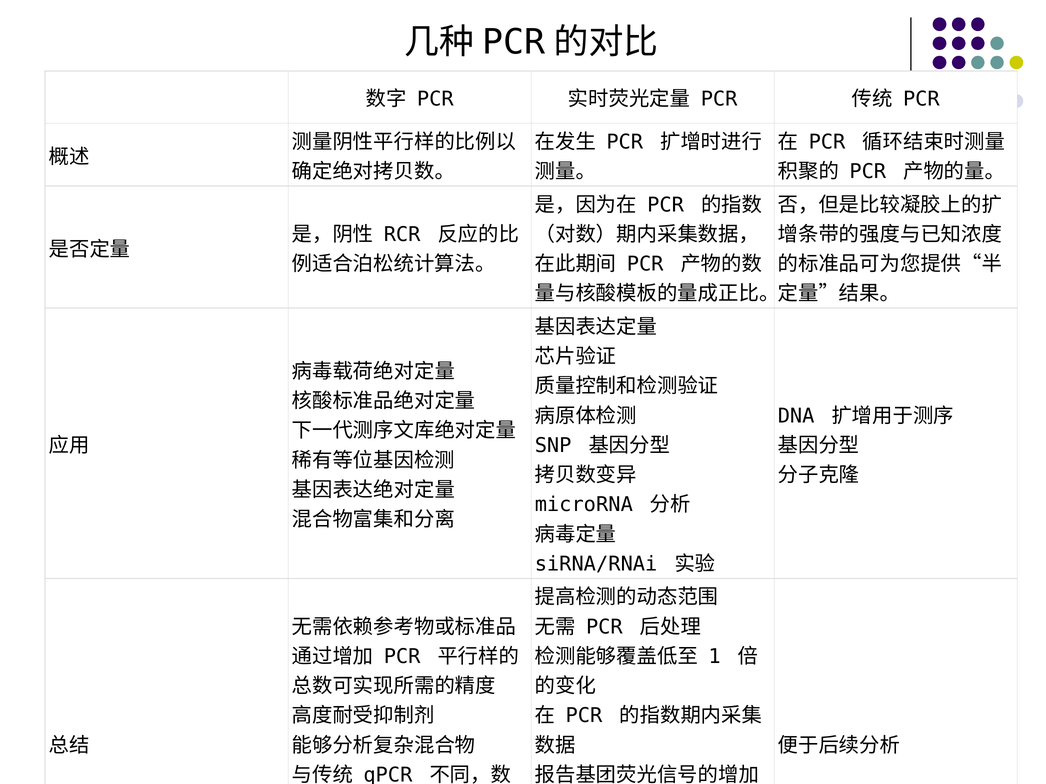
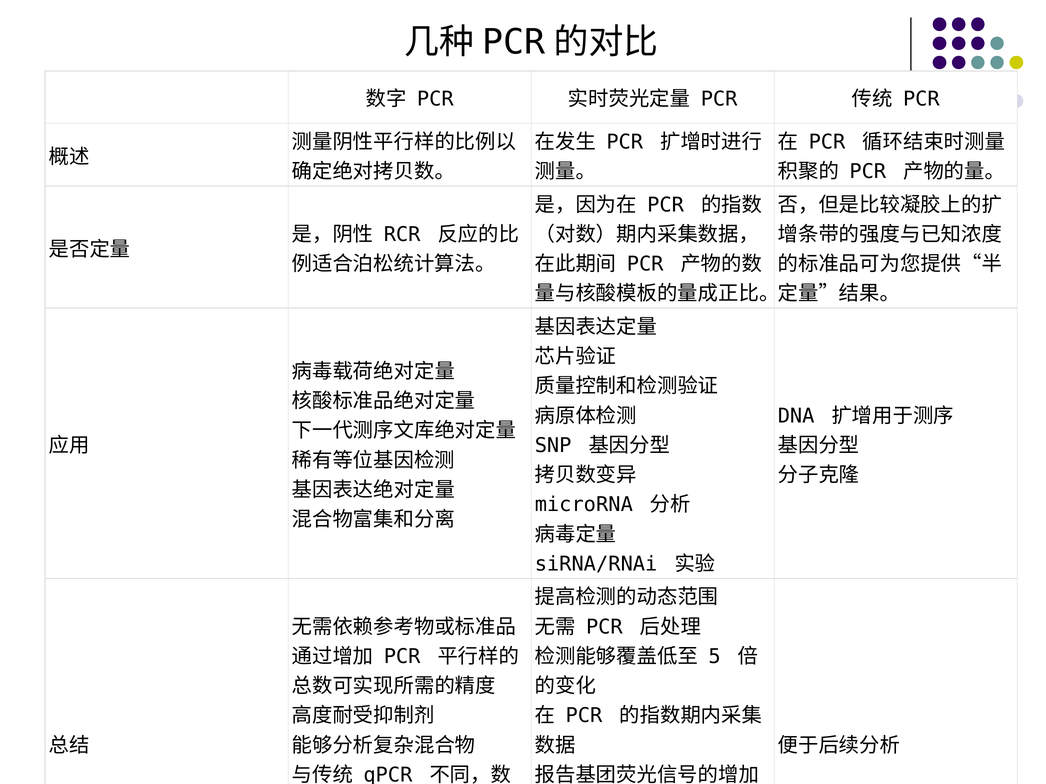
1: 1 -> 5 (715, 657)
